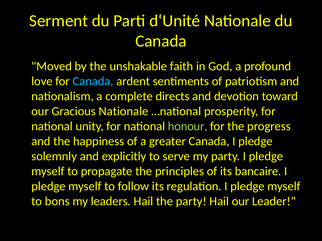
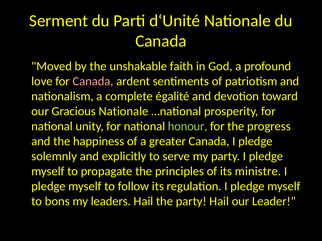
Canada colour: light blue -> pink (93, 81)
directs: directs -> égalité (173, 96)
bancaire: bancaire -> ministre (258, 172)
